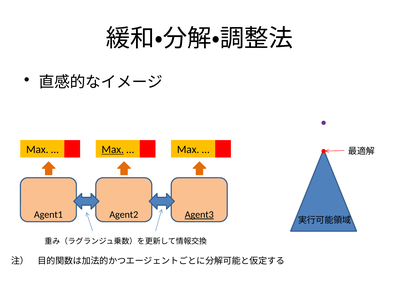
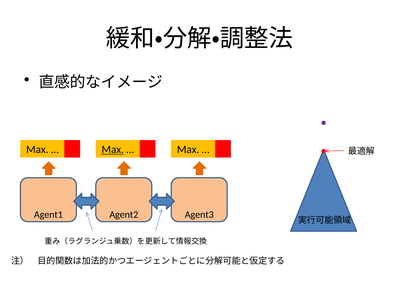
Agent3 underline: present -> none (199, 215)
